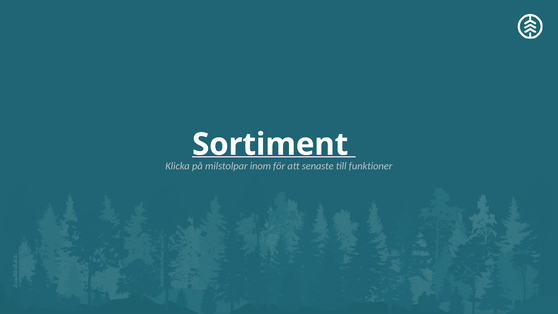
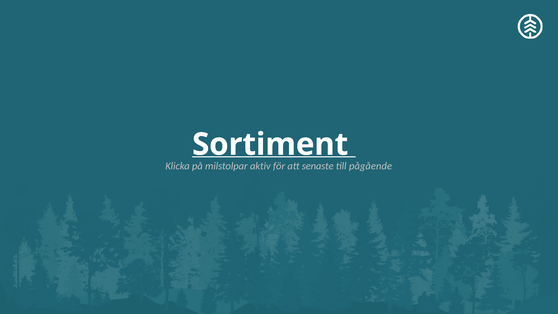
inom: inom -> aktiv (260, 166)
funktioner: funktioner -> pågående (371, 166)
